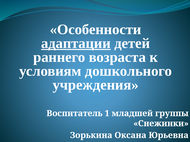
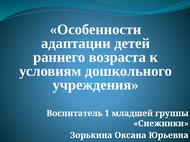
адаптации underline: present -> none (76, 43)
